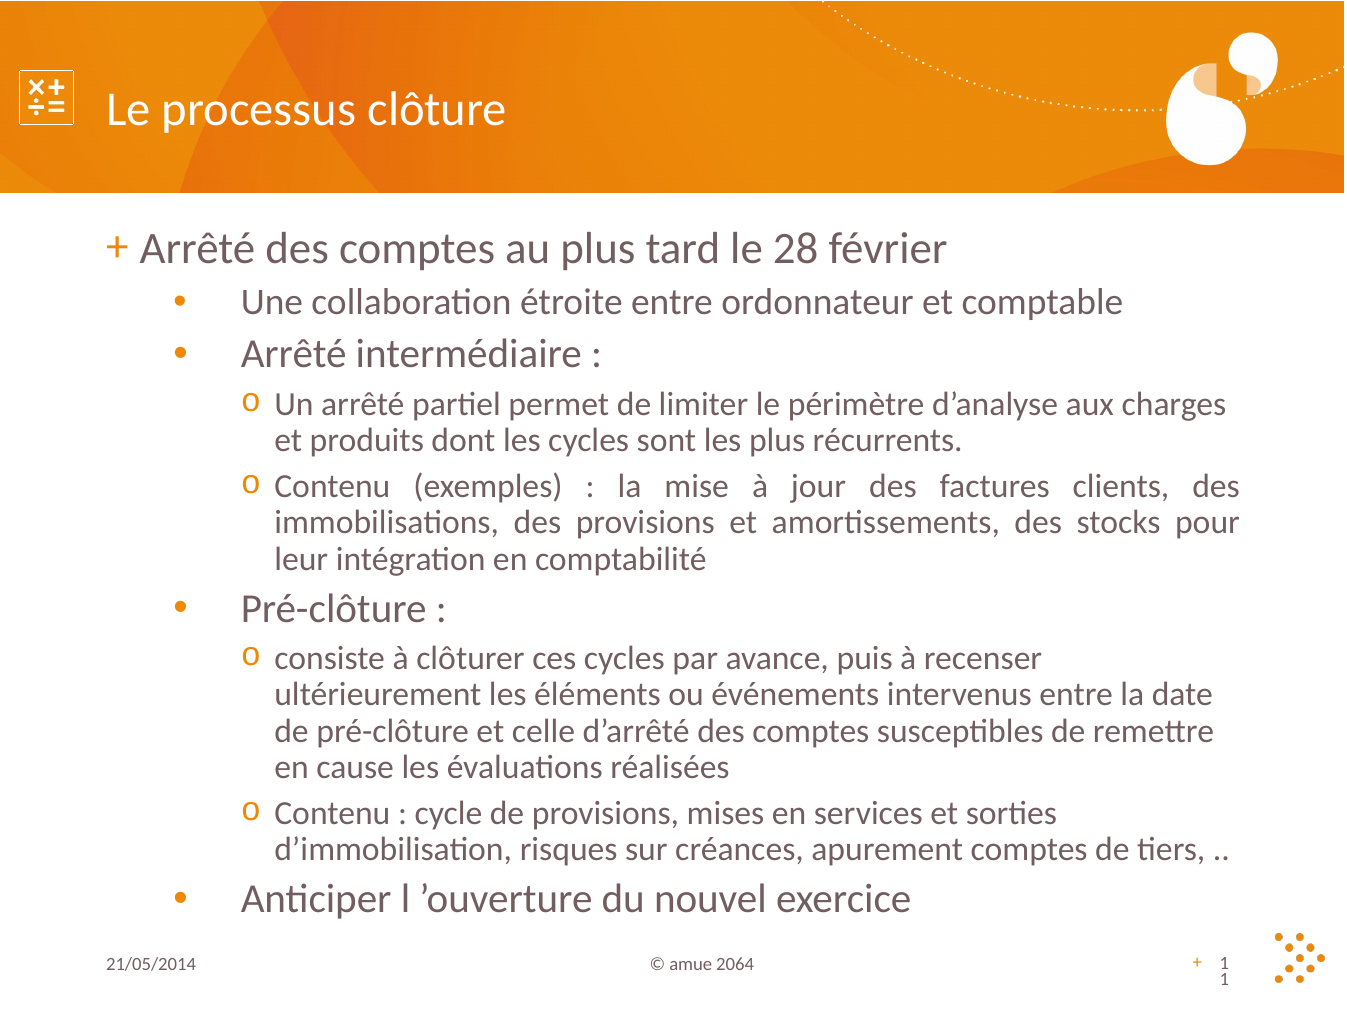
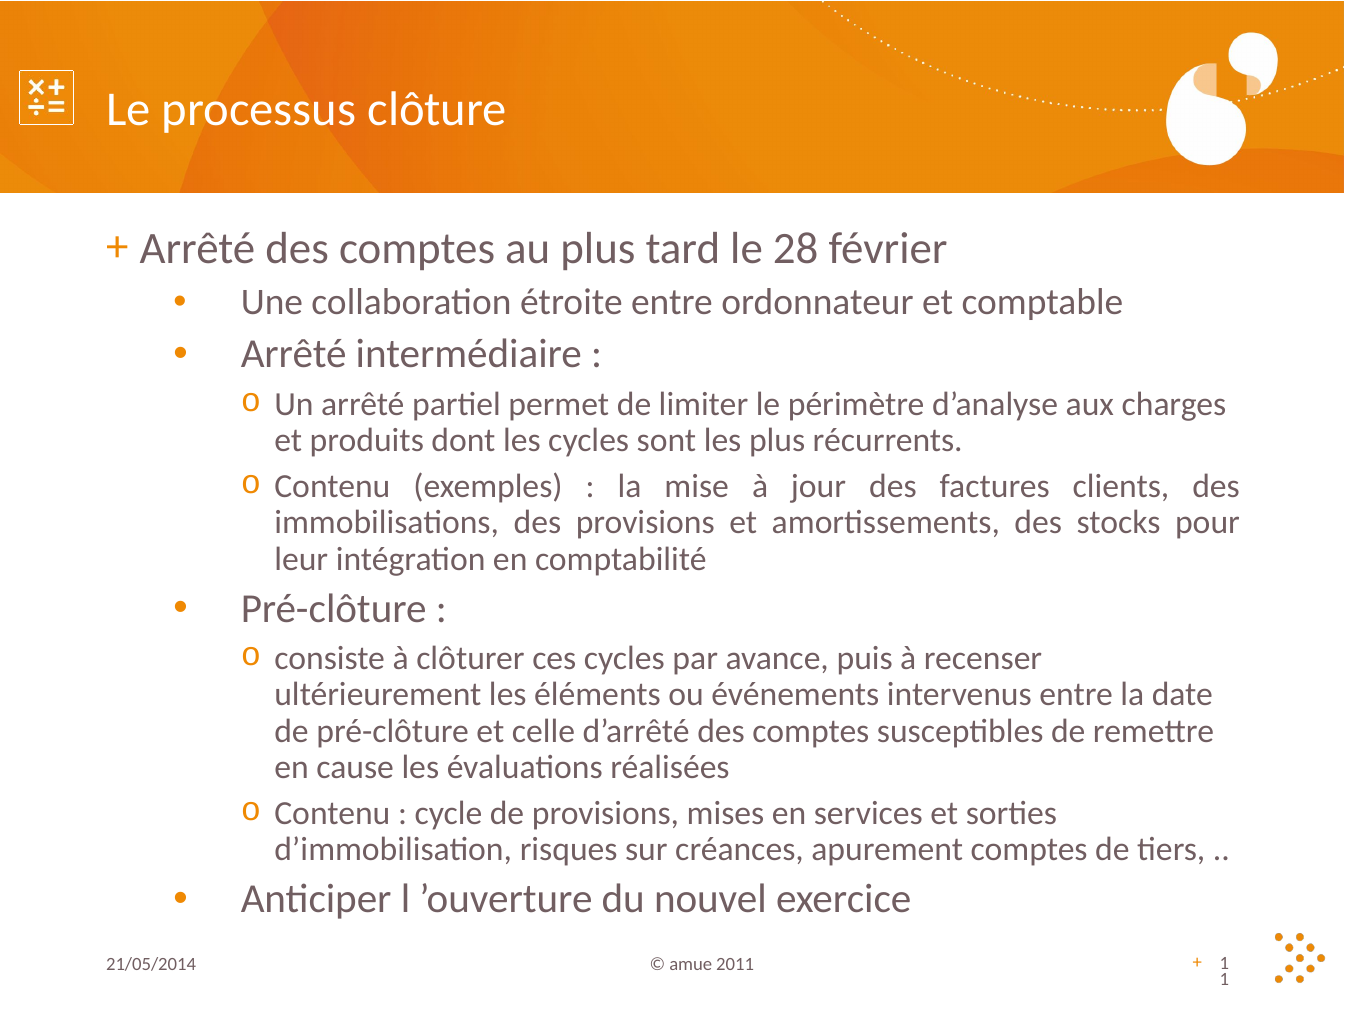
2064: 2064 -> 2011 (735, 965)
